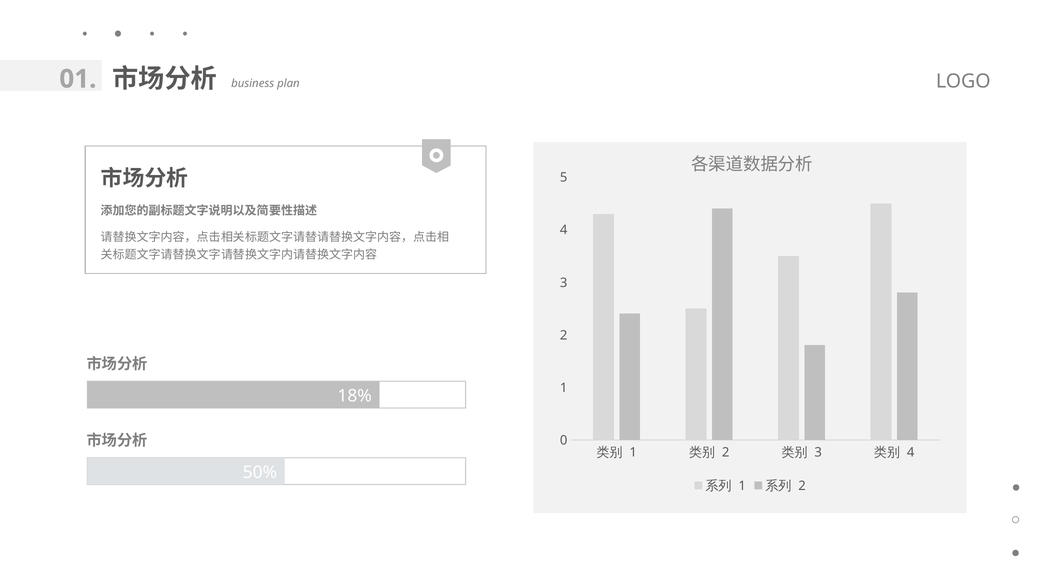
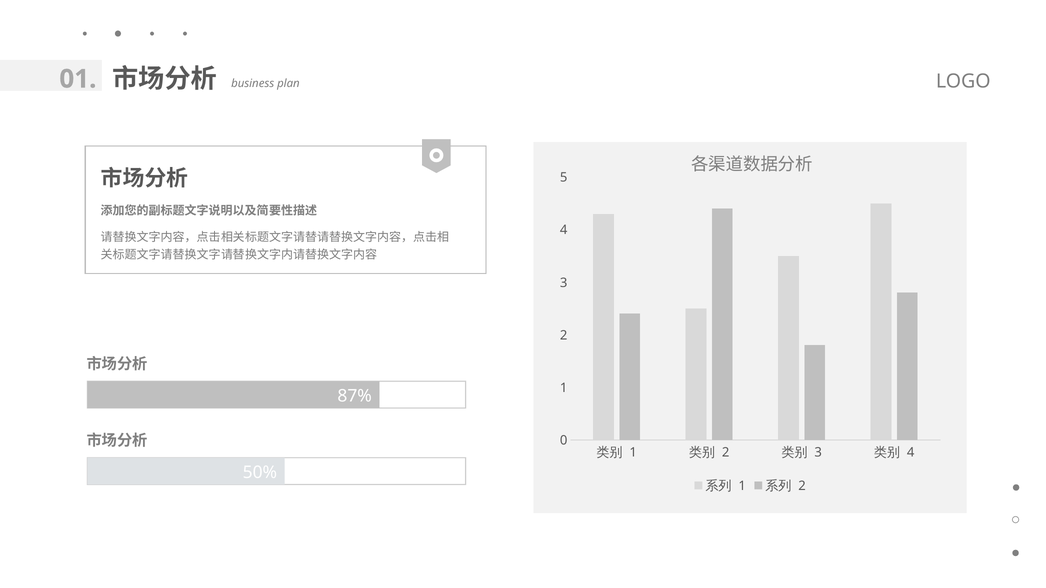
18%: 18% -> 87% (355, 396)
